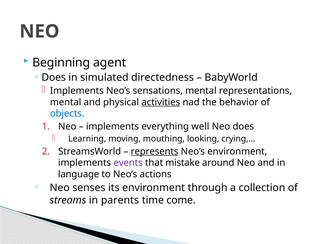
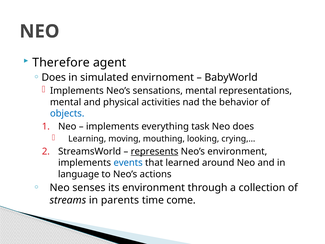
Beginning: Beginning -> Therefore (61, 62)
directedness: directedness -> envirnoment (163, 77)
activities underline: present -> none (161, 102)
well: well -> task (200, 126)
events colour: purple -> blue (128, 163)
mistake: mistake -> learned (183, 163)
